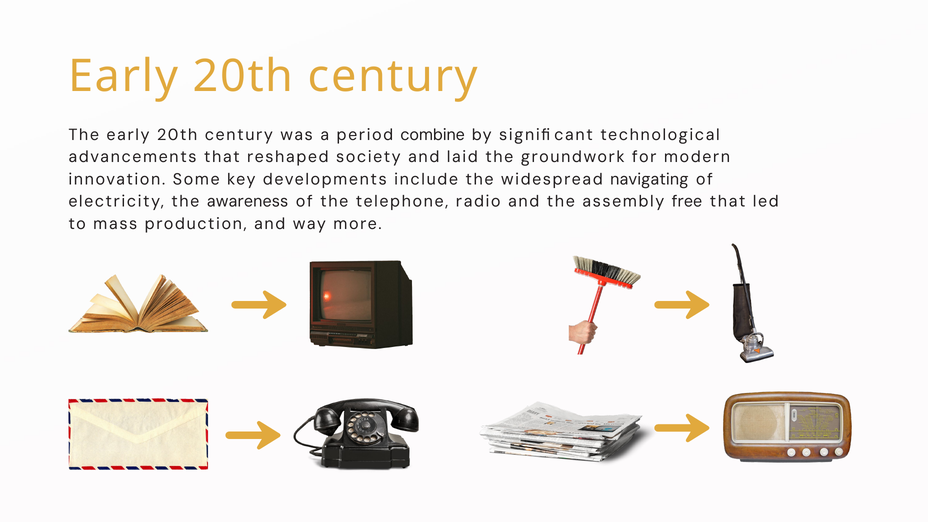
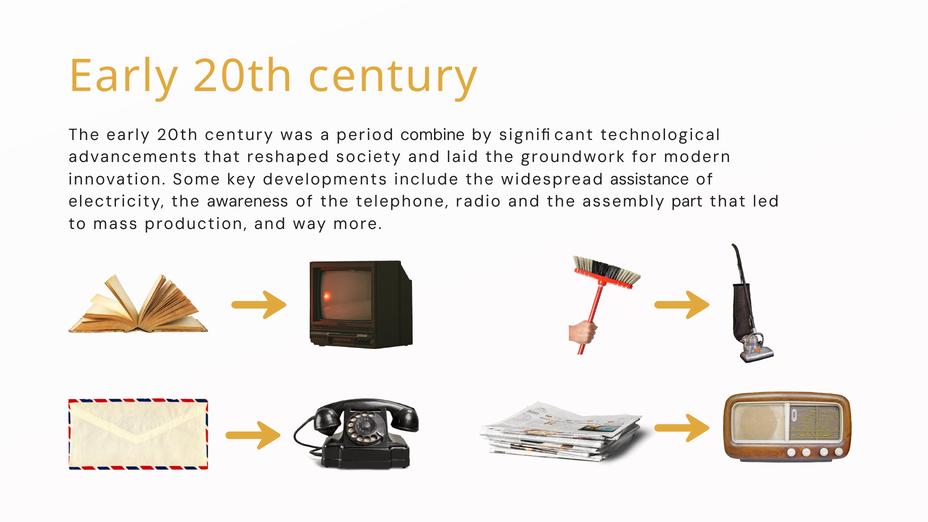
navigating: navigating -> assistance (649, 179)
free: free -> part (687, 202)
